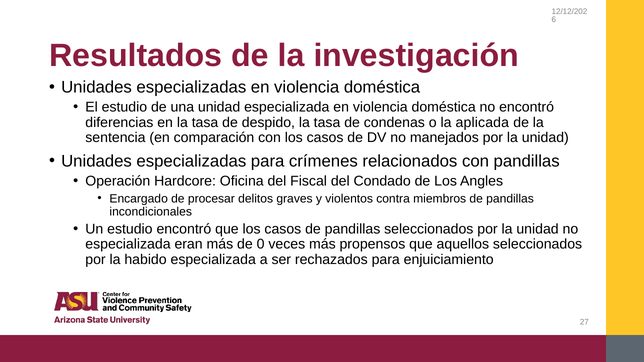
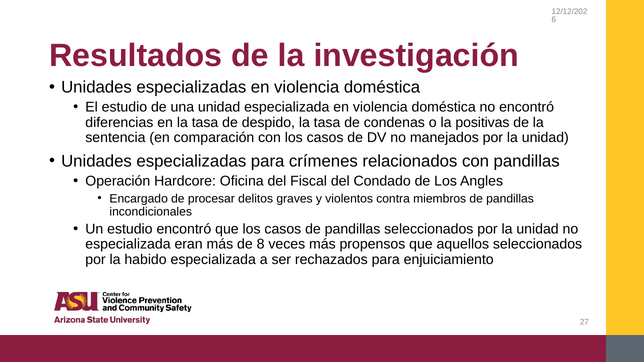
aplicada: aplicada -> positivas (482, 123)
0: 0 -> 8 (261, 244)
